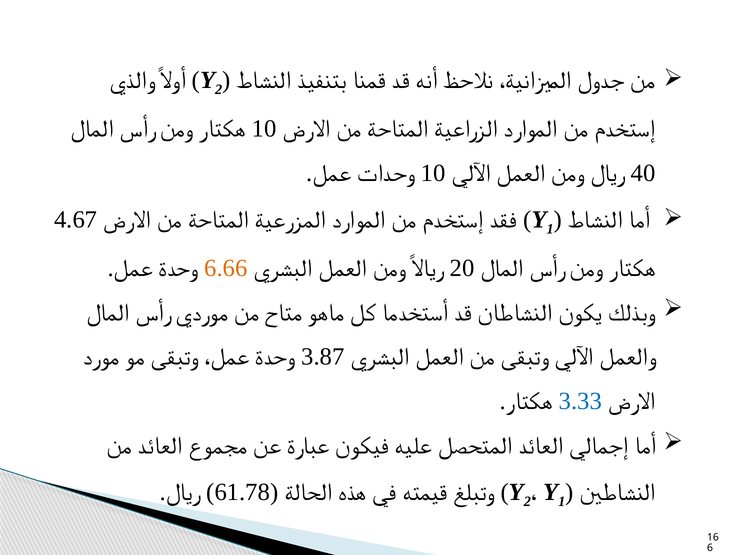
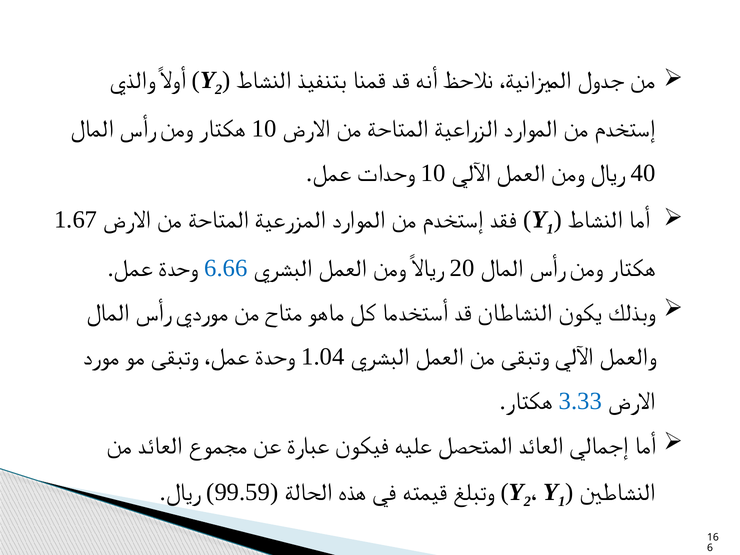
4.67: 4.67 -> 1.67 (76, 219)
6.66 colour: orange -> blue (226, 268)
3.87: 3.87 -> 1.04 (323, 357)
61.78: 61.78 -> 99.59 (242, 492)
